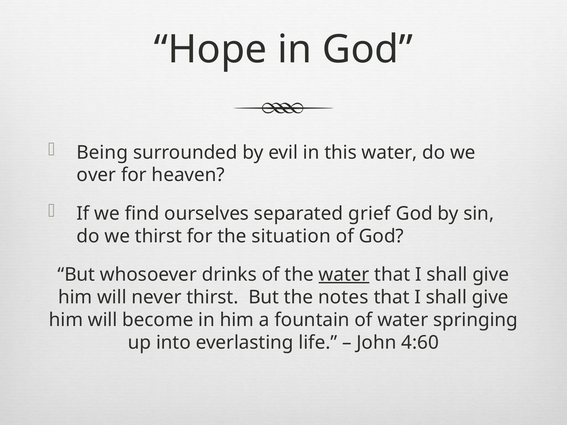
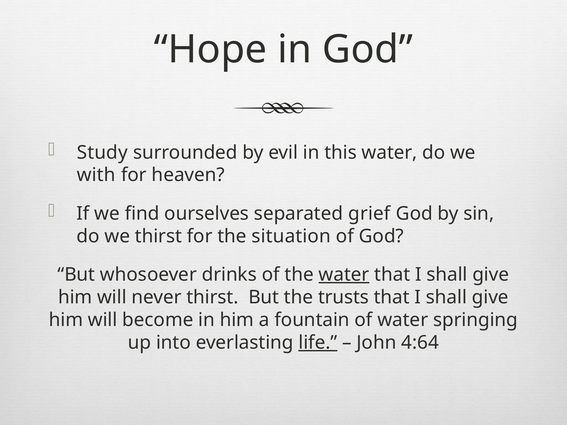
Being: Being -> Study (102, 153)
over: over -> with (96, 175)
notes: notes -> trusts (343, 297)
life underline: none -> present (318, 343)
4:60: 4:60 -> 4:64 (420, 343)
